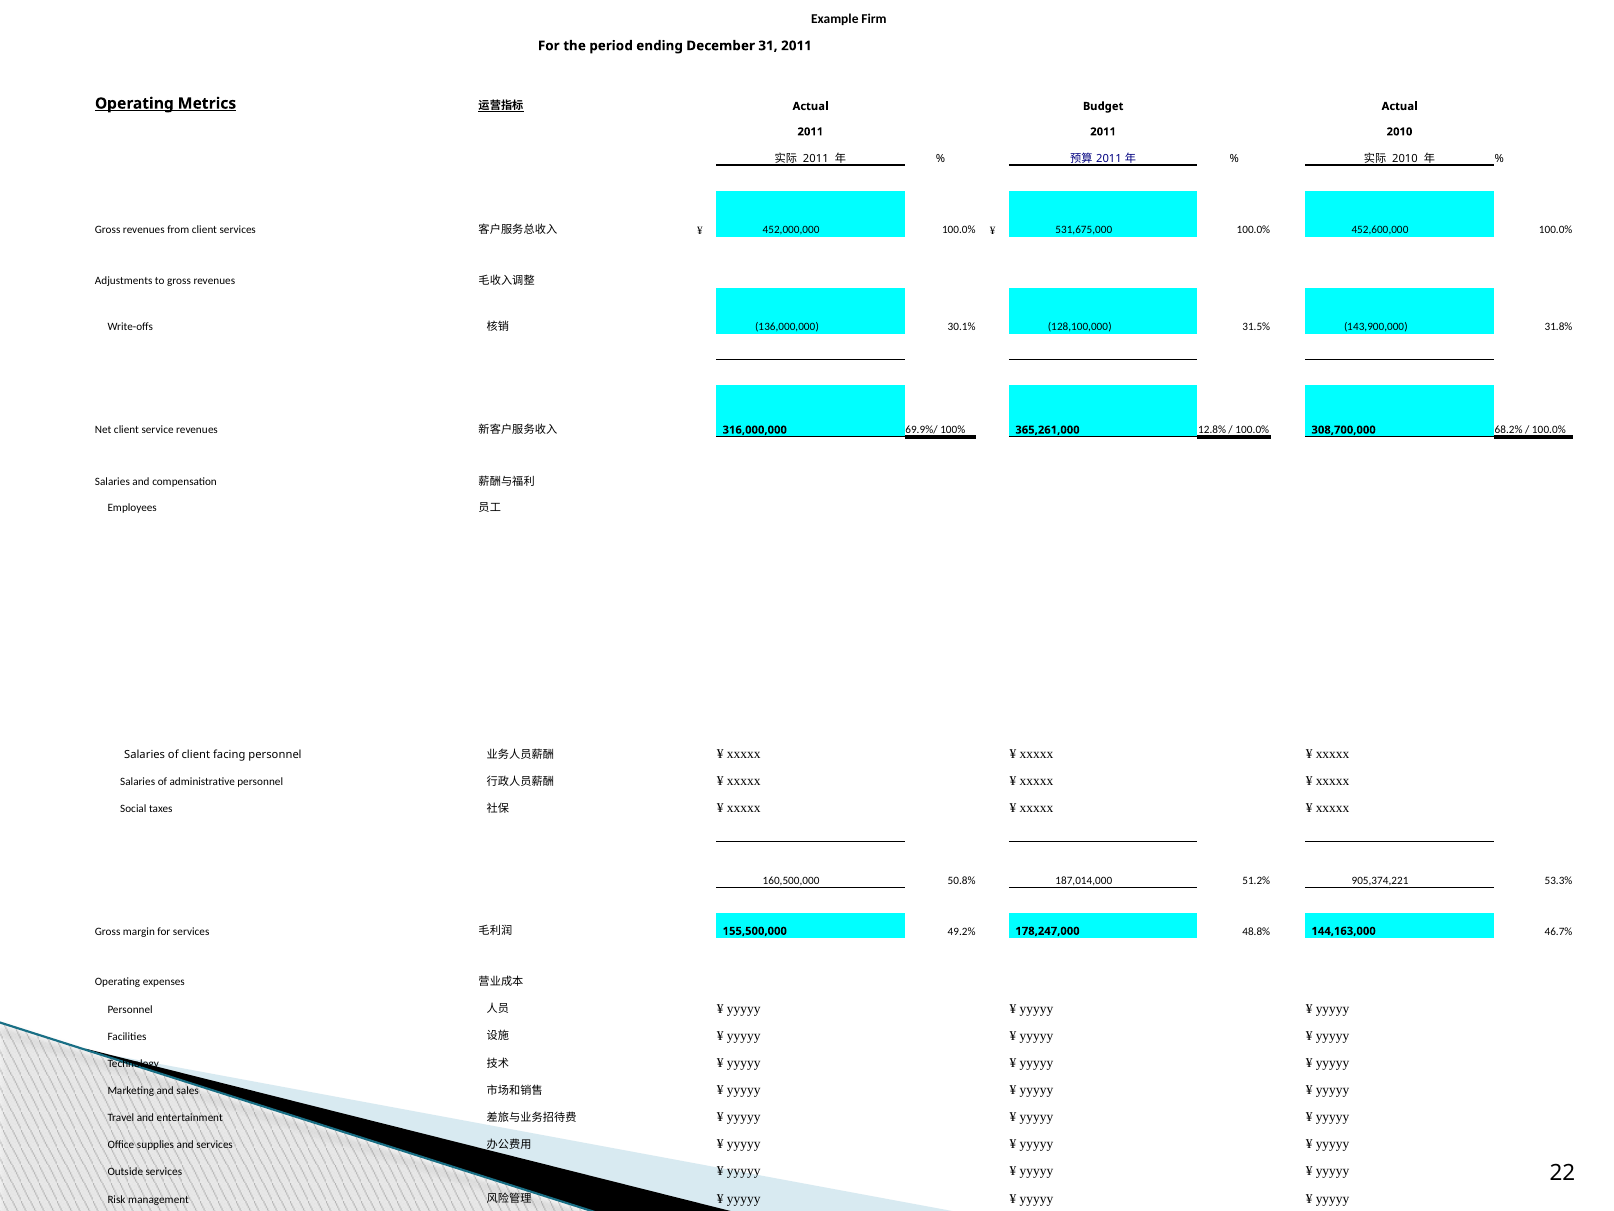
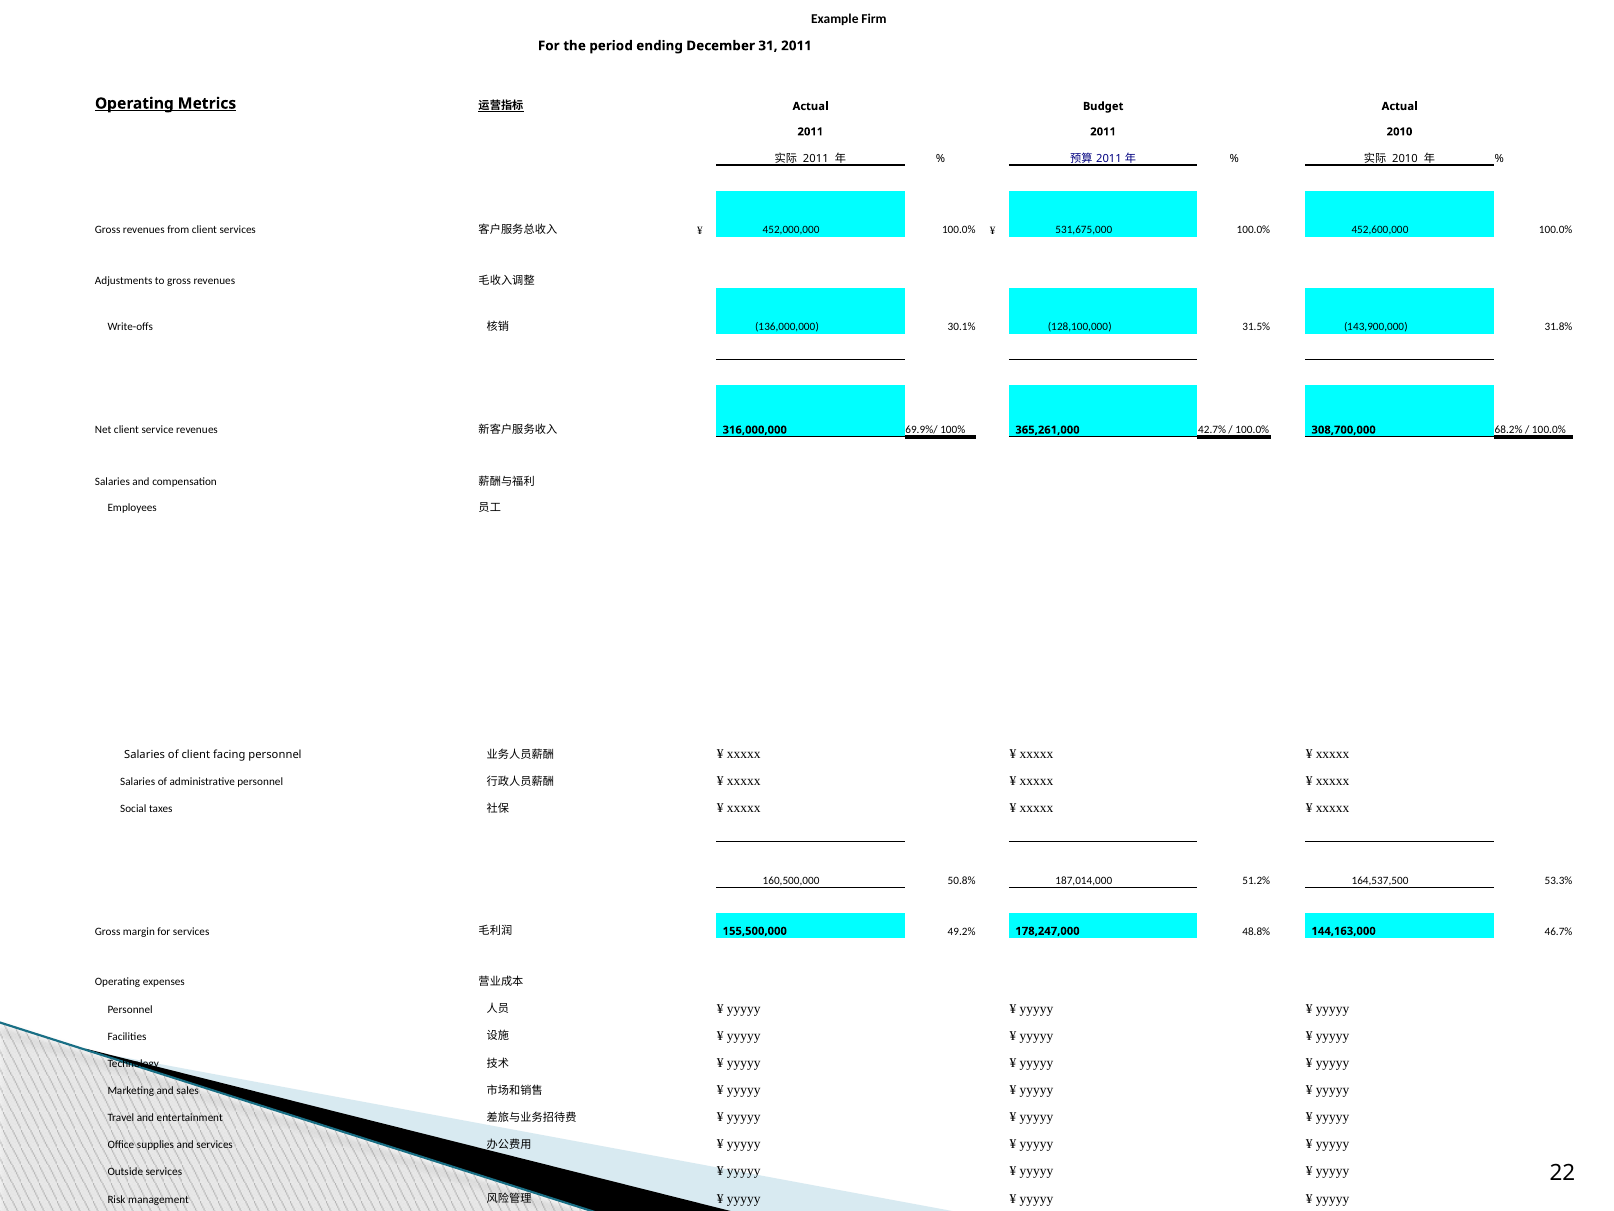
12.8%: 12.8% -> 42.7% (1212, 430)
905,374,221: 905,374,221 -> 164,537,500 (1380, 880)
